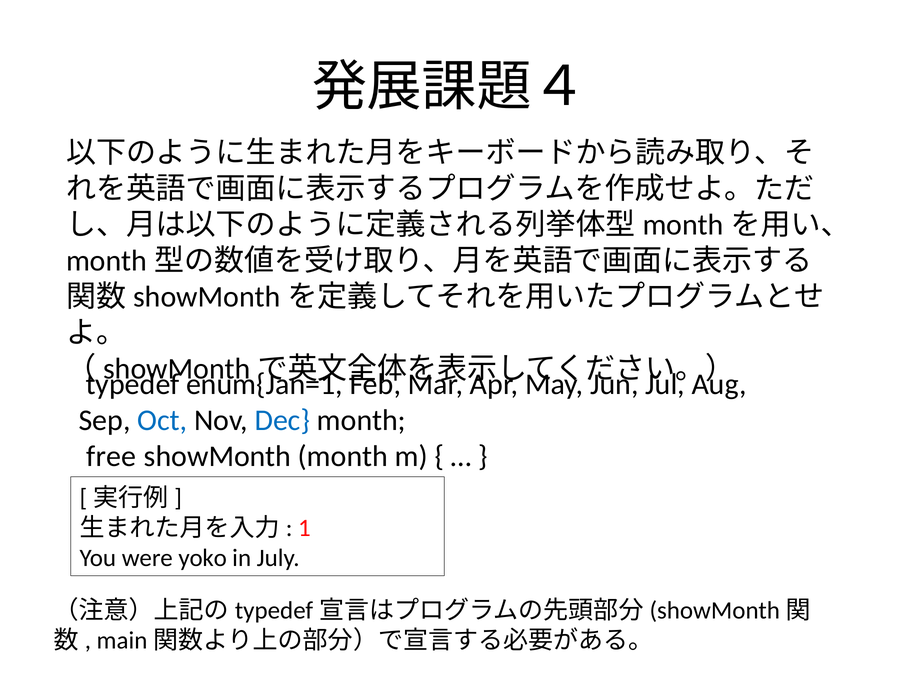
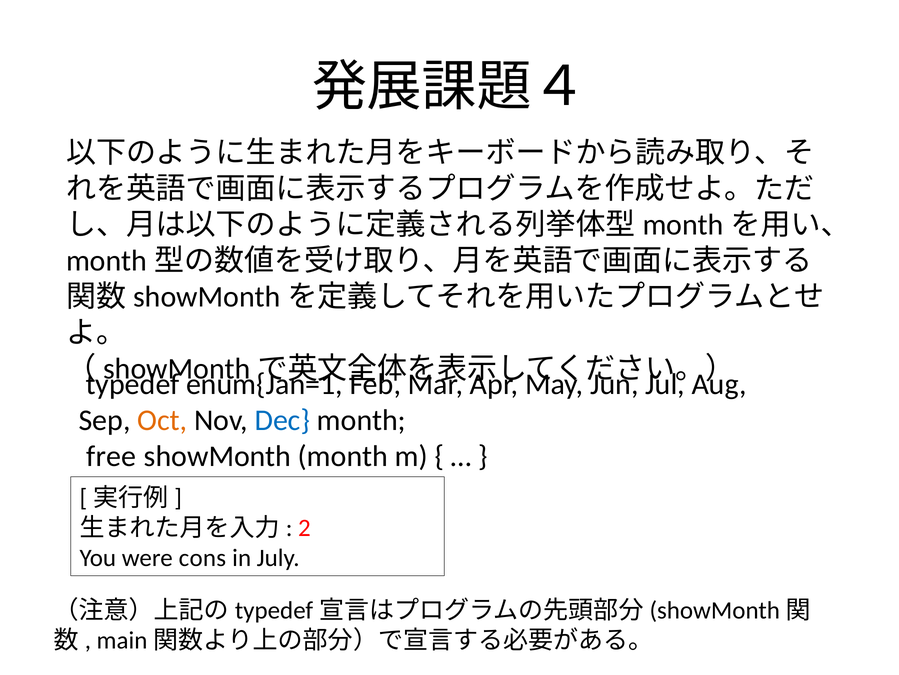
Oct colour: blue -> orange (162, 420)
1: 1 -> 2 (304, 527)
yoko: yoko -> cons (202, 557)
